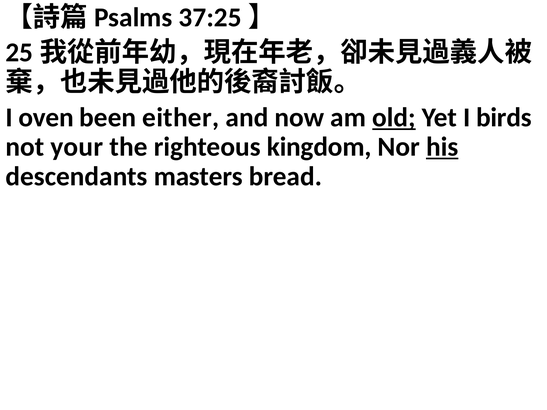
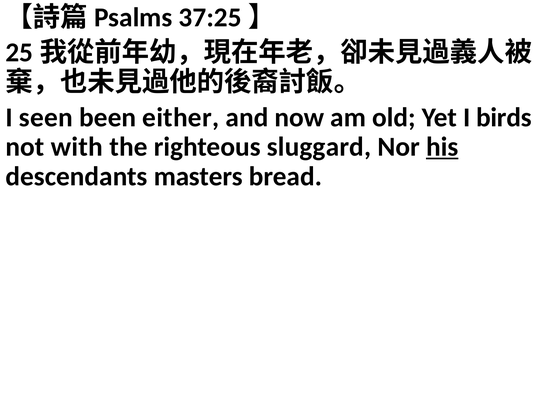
oven: oven -> seen (46, 117)
old underline: present -> none (394, 117)
your: your -> with (77, 147)
kingdom: kingdom -> sluggard (319, 147)
